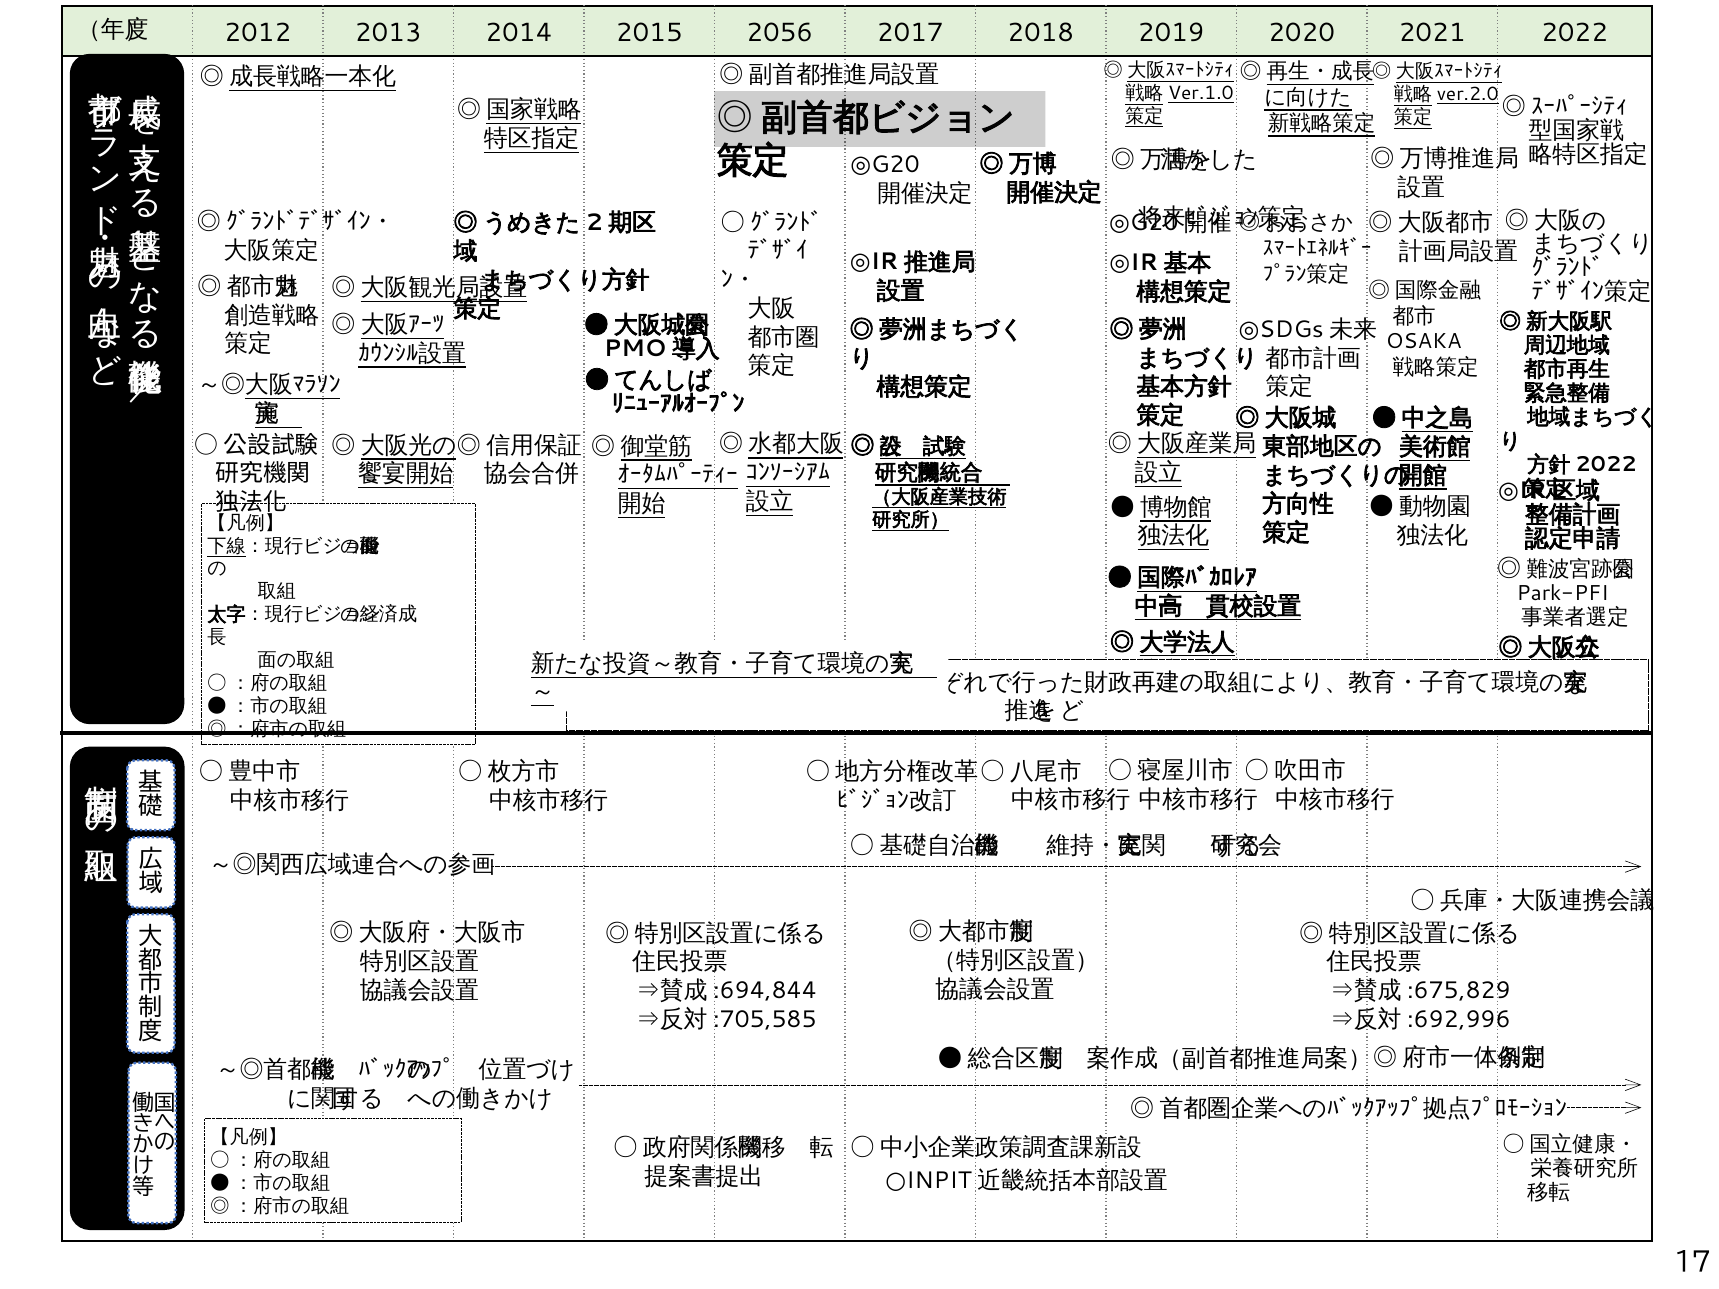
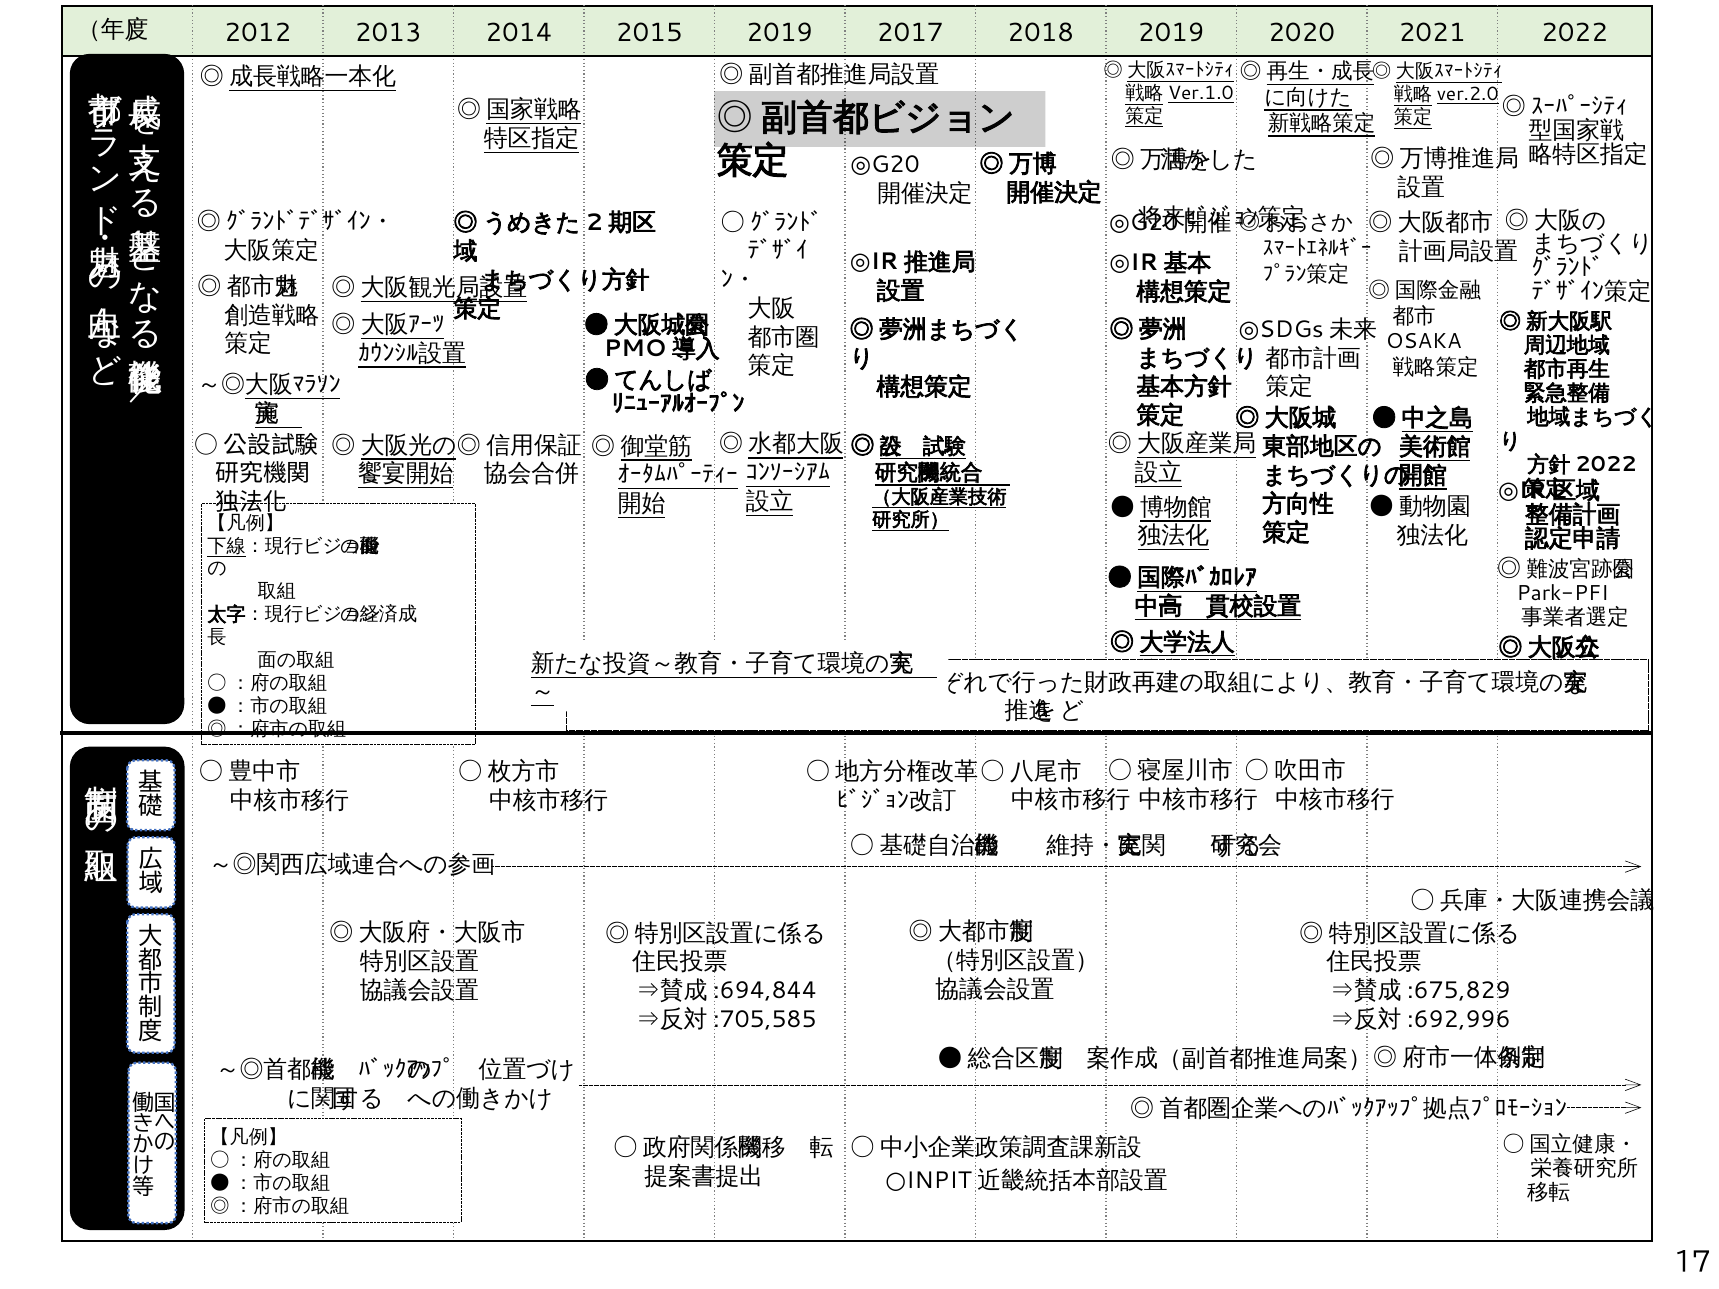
2015 2056: 2056 -> 2019 (780, 33)
